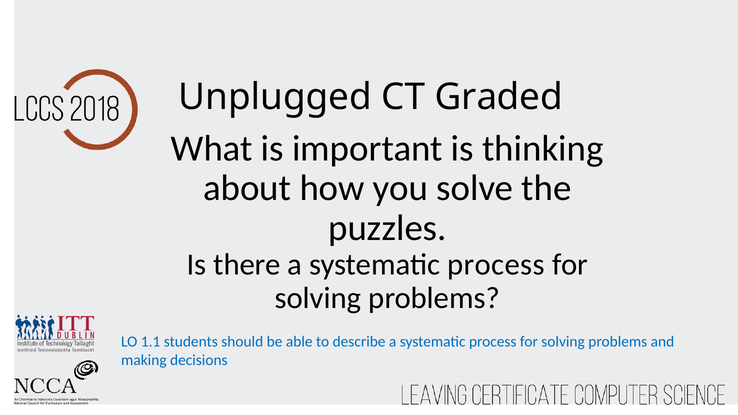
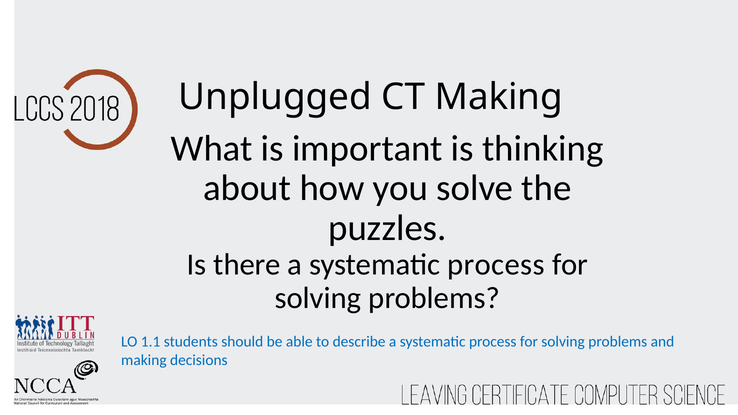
CT Graded: Graded -> Making (499, 97)
